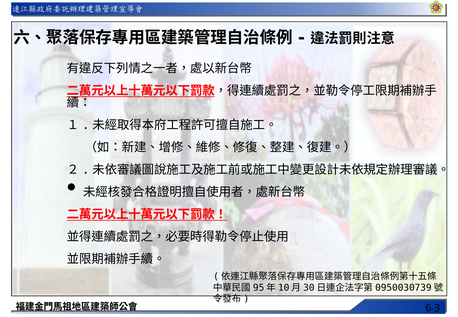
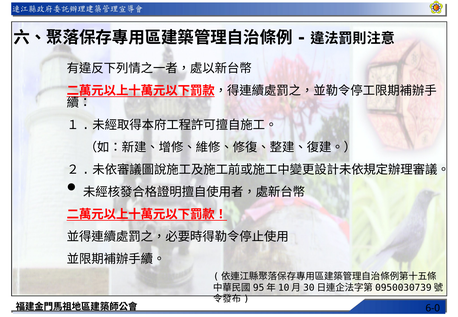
6-3: 6-3 -> 6-0 (433, 308)
